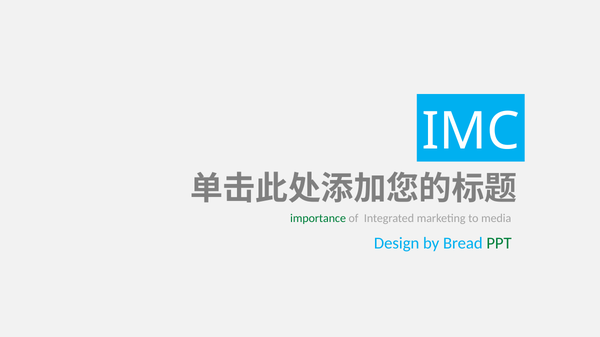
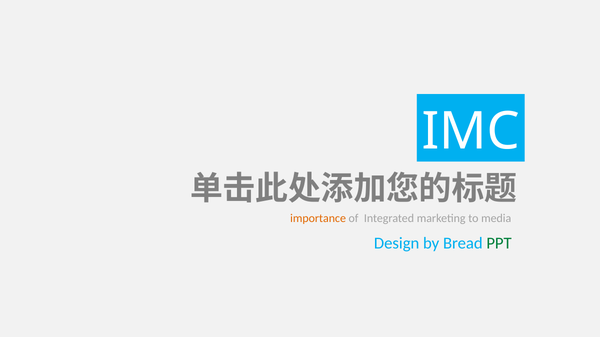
importance colour: green -> orange (318, 219)
